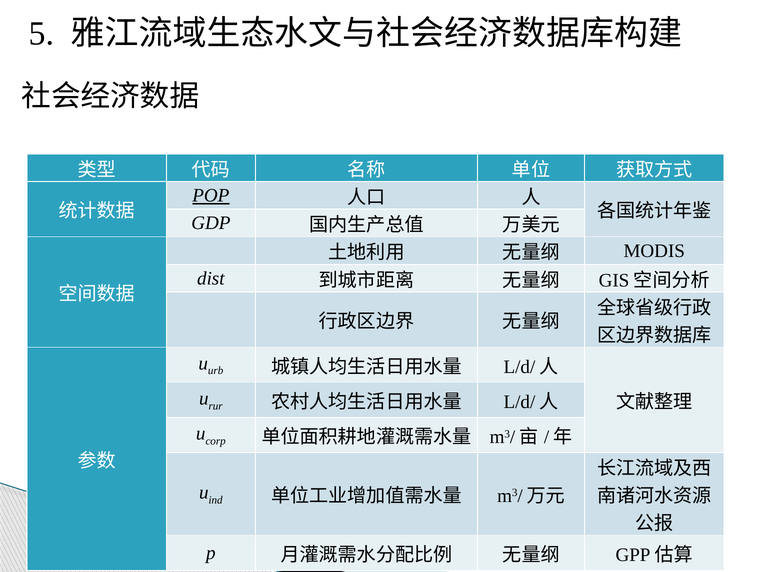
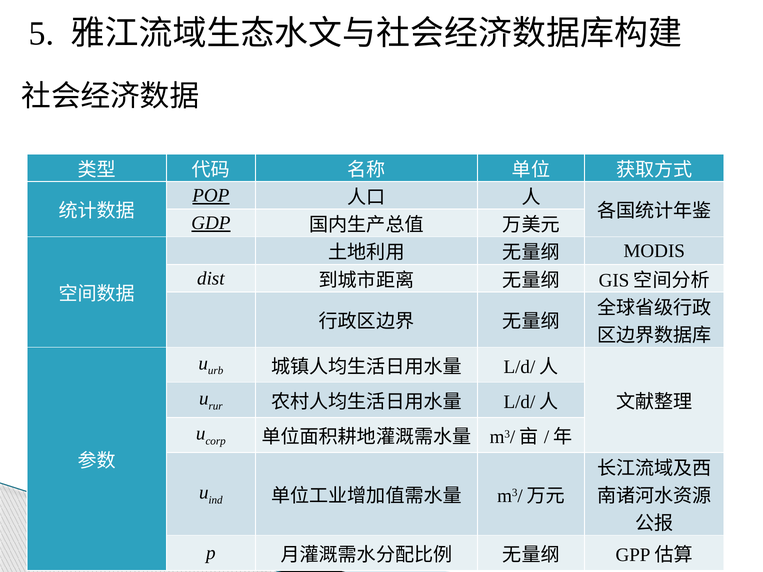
GDP underline: none -> present (211, 223)
